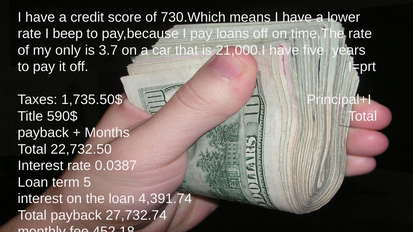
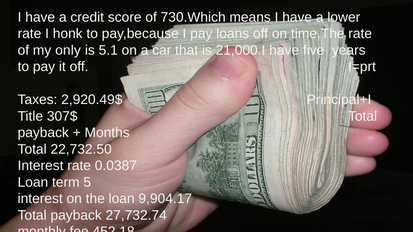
beep: beep -> honk (68, 34)
3.7: 3.7 -> 5.1 (108, 50)
1,735.50$: 1,735.50$ -> 2,920.49$ (92, 100)
590$: 590$ -> 307$ (62, 116)
4,391.74: 4,391.74 -> 9,904.17 (165, 199)
